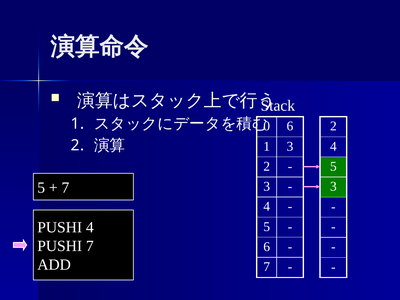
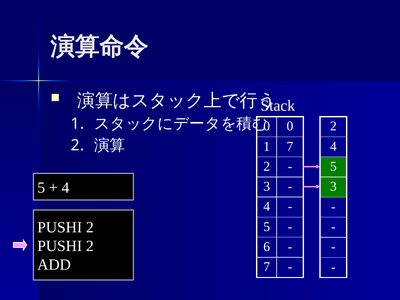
6: 6 -> 0 (290, 126)
1 3: 3 -> 7 (290, 146)
7: 7 -> 4 (65, 188)
4: 4 -> 2 (90, 227)
7: 7 -> 2 (90, 246)
